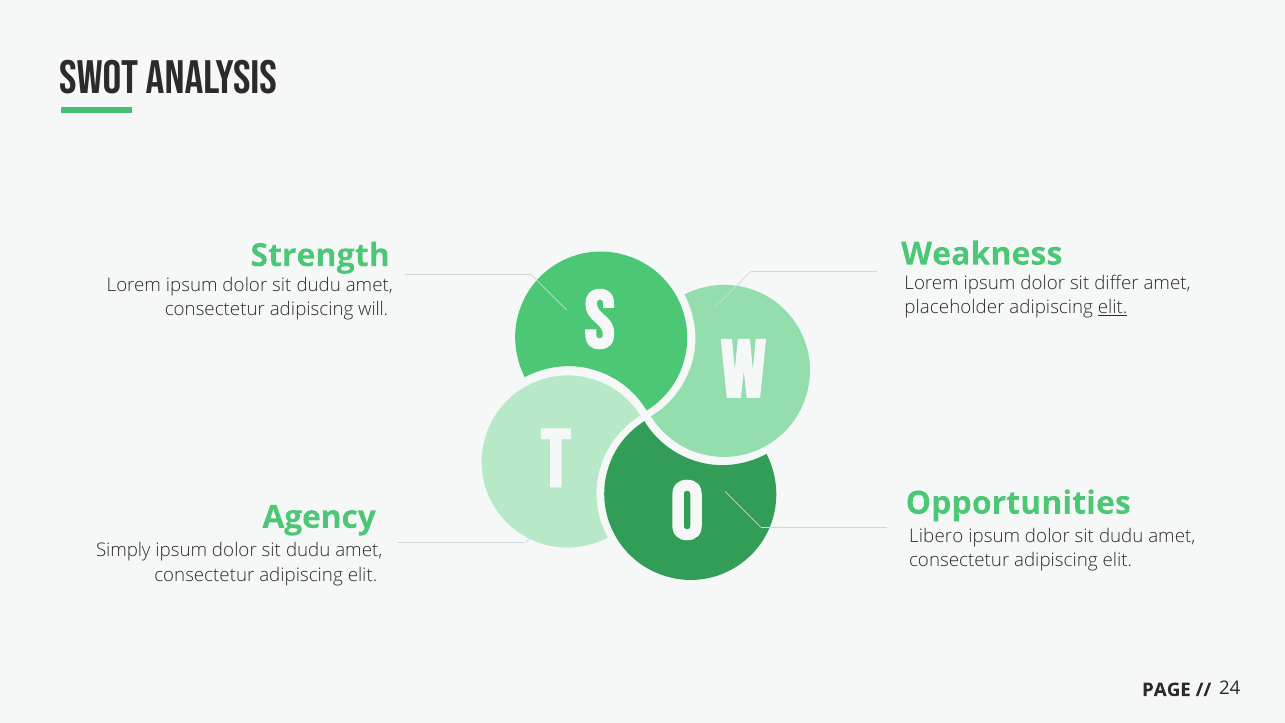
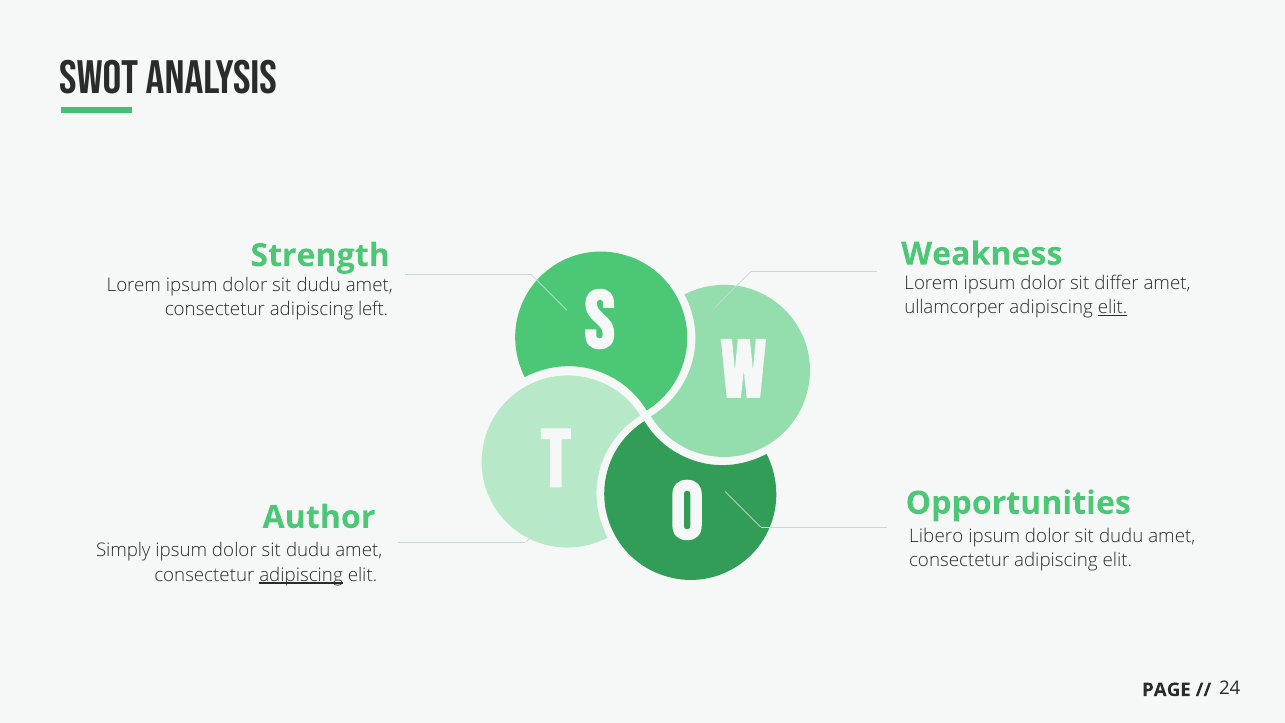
placeholder: placeholder -> ullamcorper (955, 308)
will: will -> left (373, 310)
Agency: Agency -> Author (319, 517)
adipiscing underline: none -> present (301, 575)
